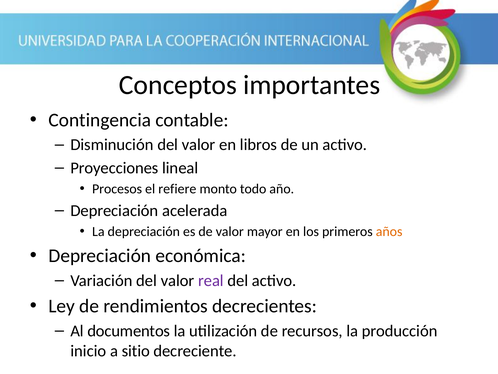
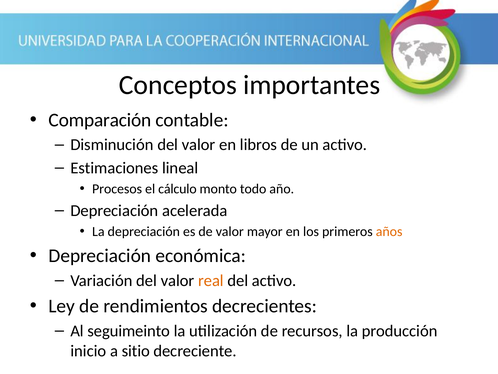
Contingencia: Contingencia -> Comparación (100, 120)
Proyecciones: Proyecciones -> Estimaciones (114, 168)
refiere: refiere -> cálculo (177, 189)
real colour: purple -> orange (211, 280)
documentos: documentos -> seguimeinto (129, 331)
